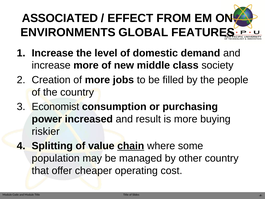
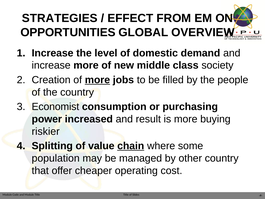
ASSOCIATED: ASSOCIATED -> STRATEGIES (60, 18)
ENVIRONMENTS: ENVIRONMENTS -> OPPORTUNITIES (68, 32)
FEATURES: FEATURES -> OVERVIEW (203, 32)
more underline: none -> present (97, 80)
